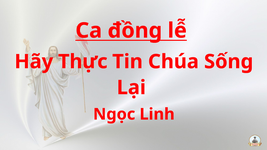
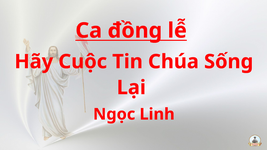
Thực: Thực -> Cuộc (83, 62)
